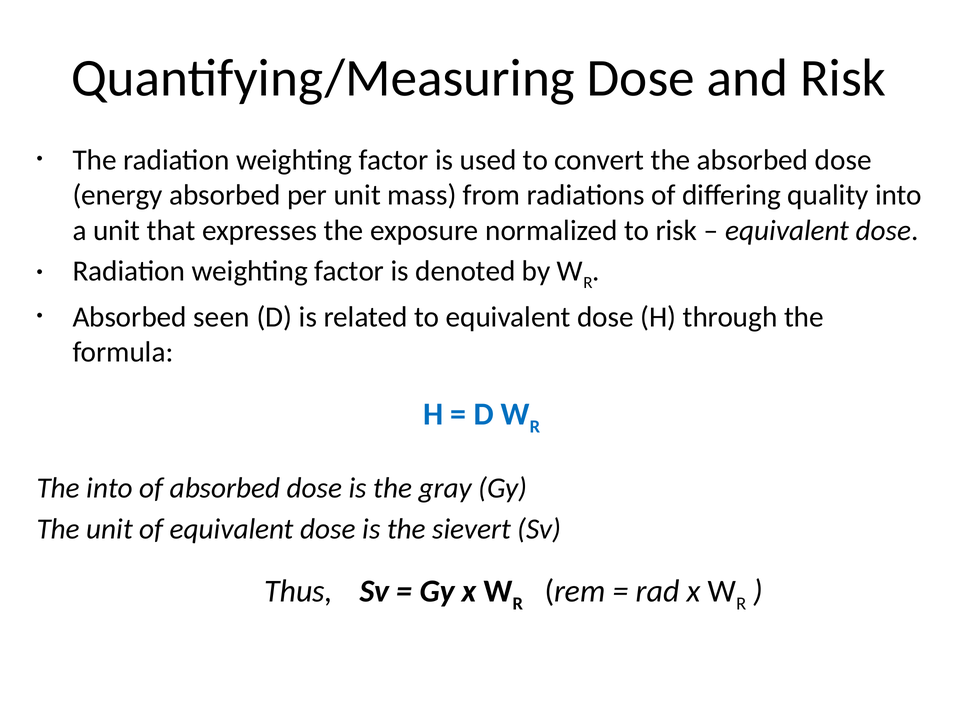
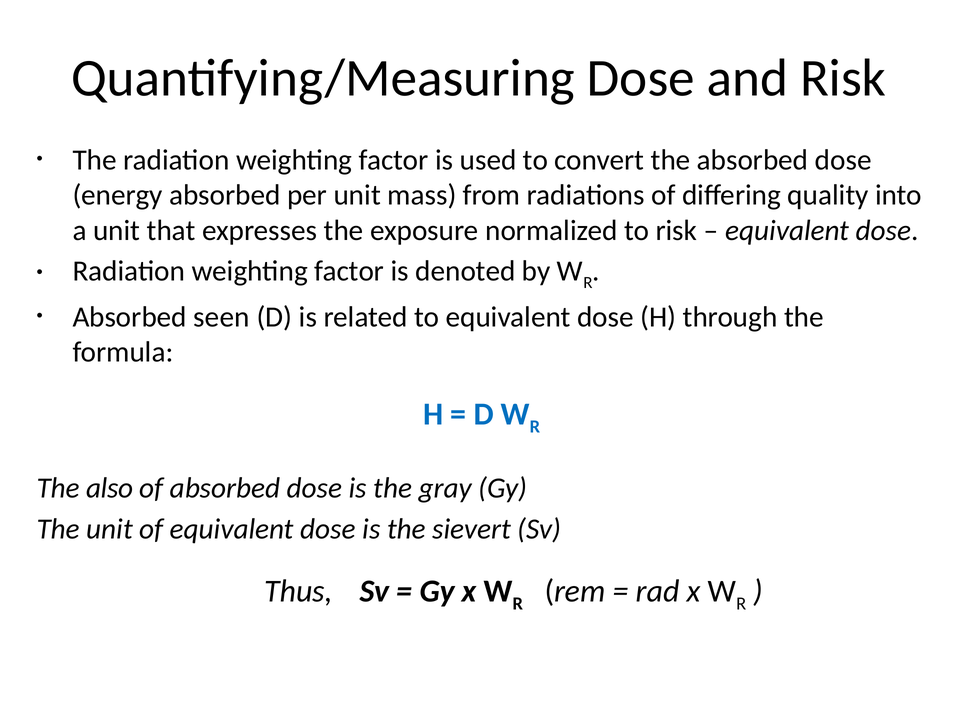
The into: into -> also (110, 488)
